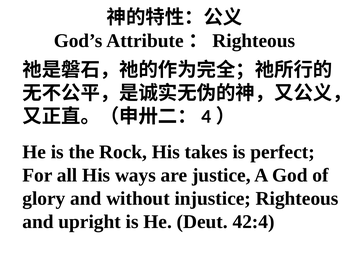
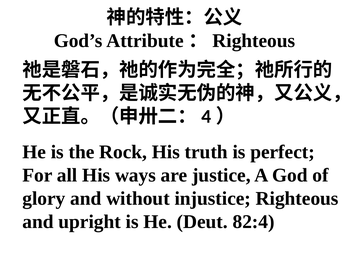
takes: takes -> truth (206, 152)
42:4: 42:4 -> 82:4 (254, 221)
